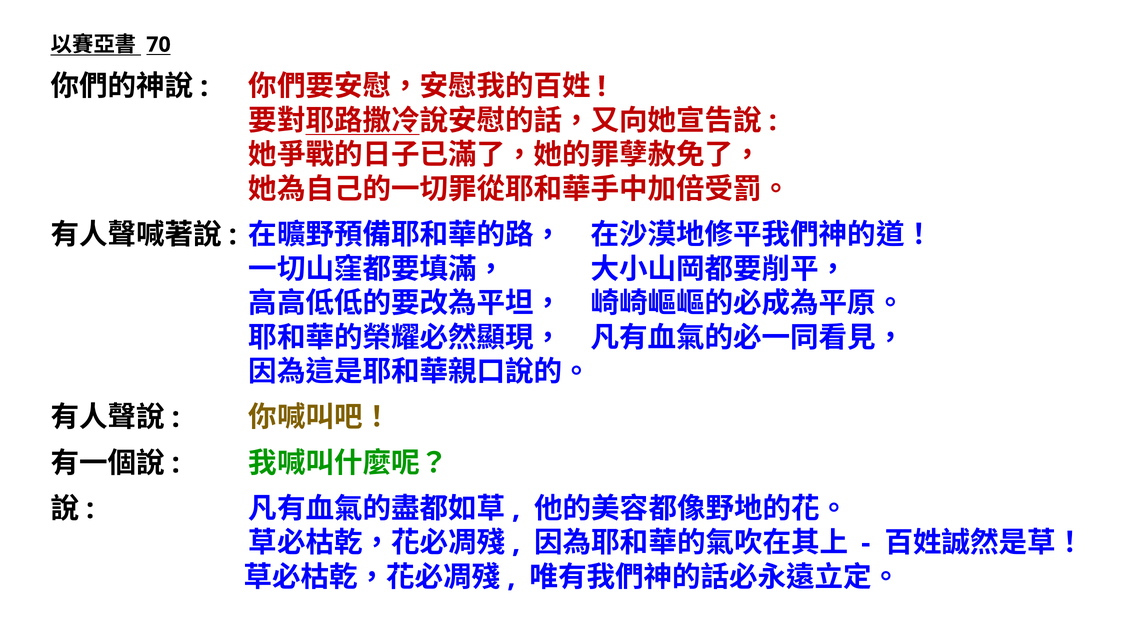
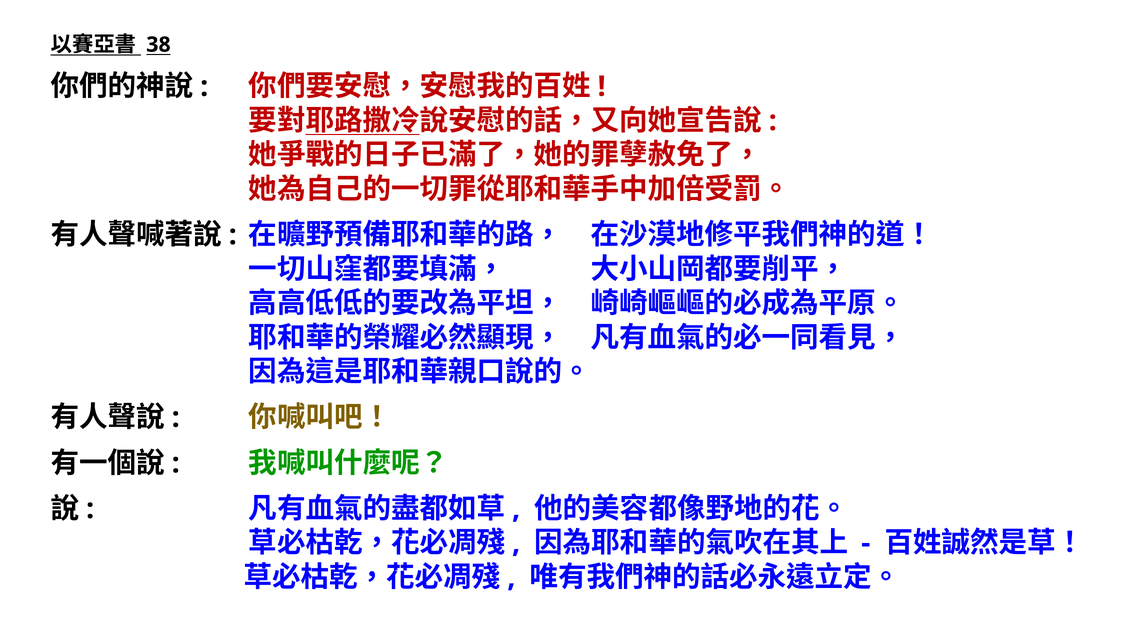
70: 70 -> 38 (158, 45)
